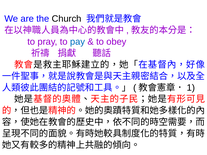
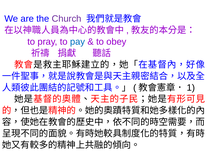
Church colour: black -> purple (67, 19)
